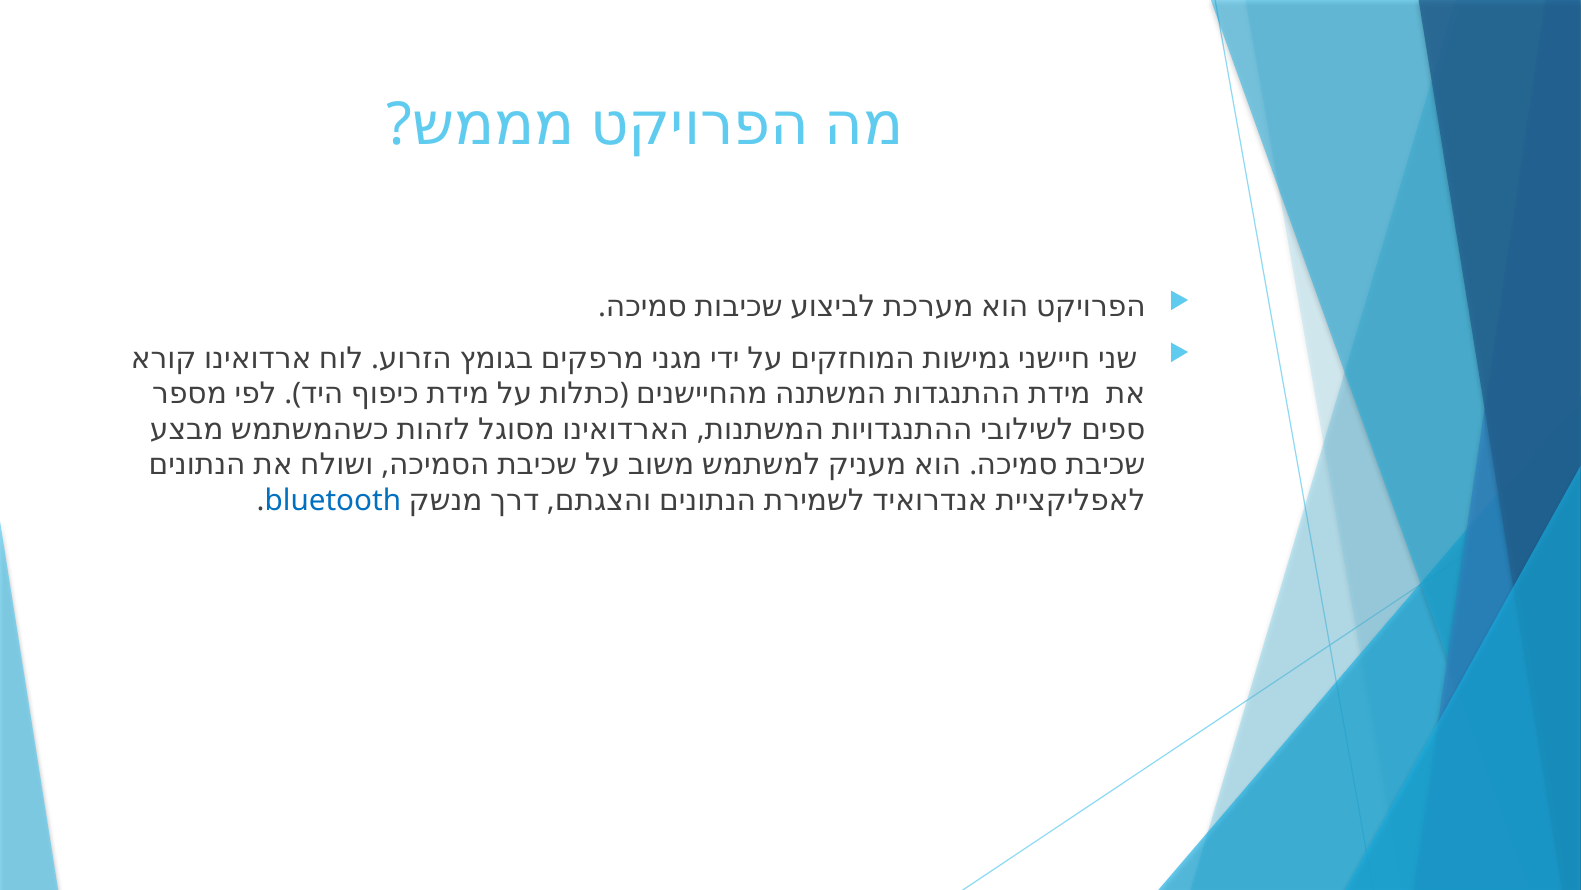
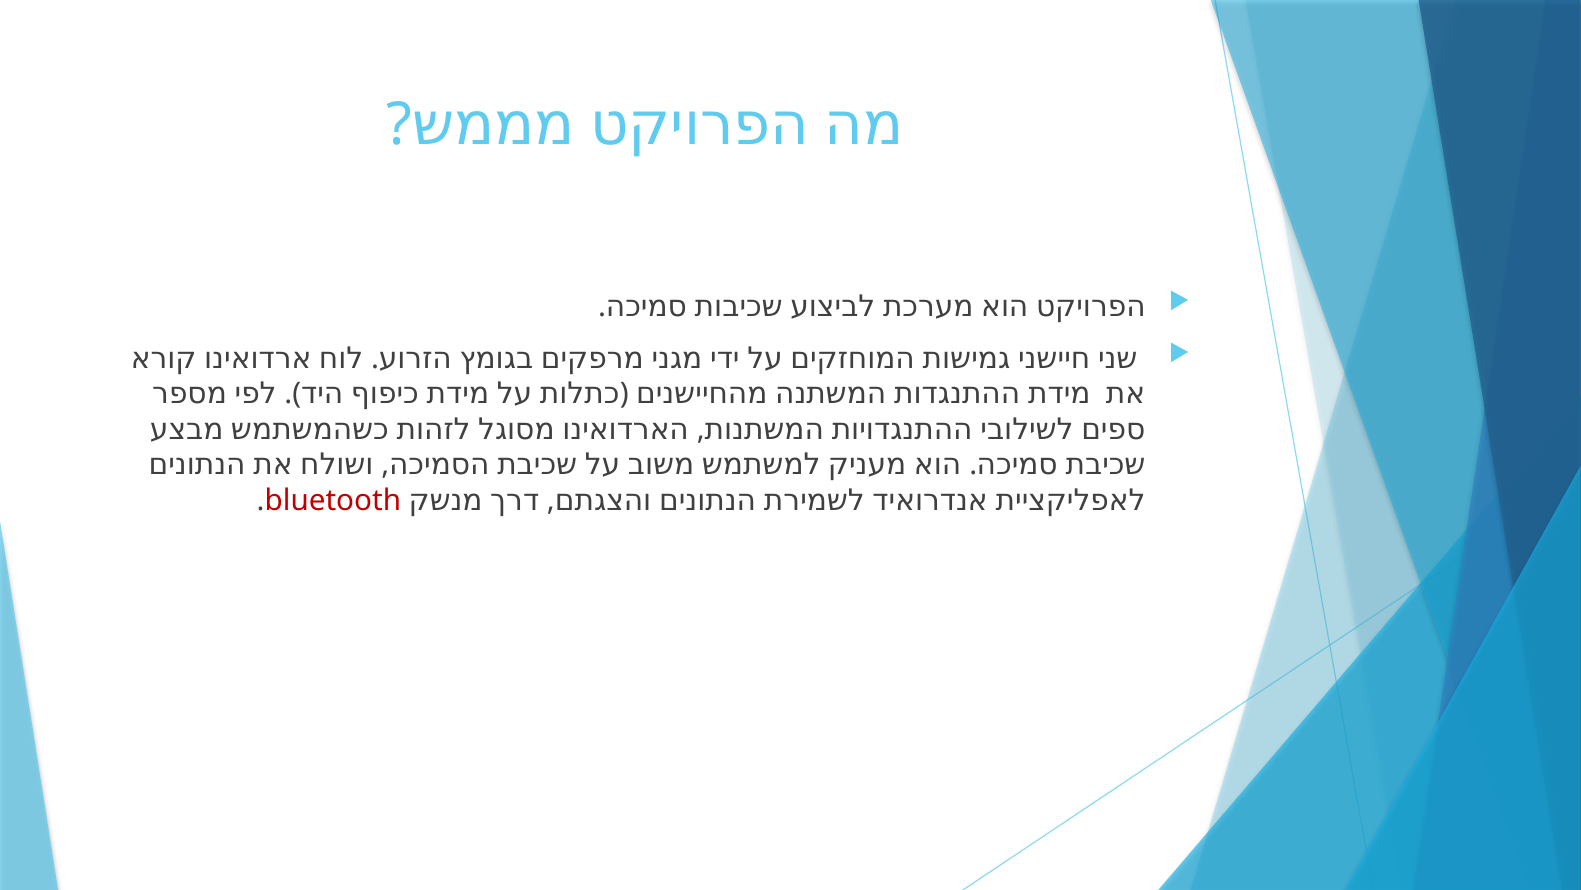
bluetooth colour: blue -> red (333, 500)
